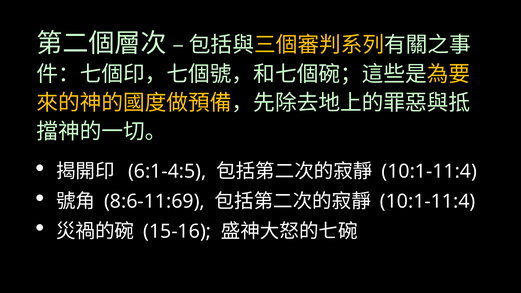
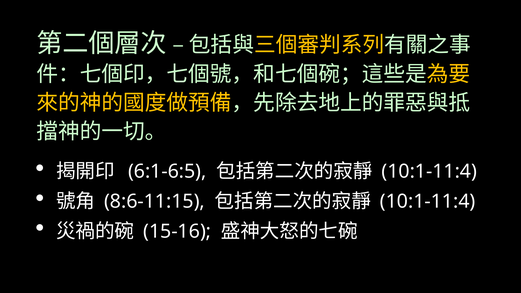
6:1-4:5: 6:1-4:5 -> 6:1-6:5 (167, 171)
8:6-11:69: 8:6-11:69 -> 8:6-11:15 (154, 201)
